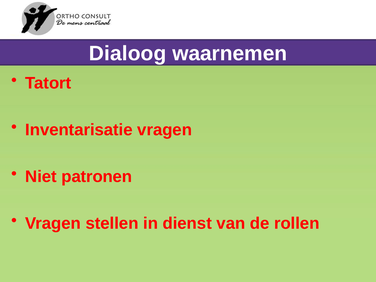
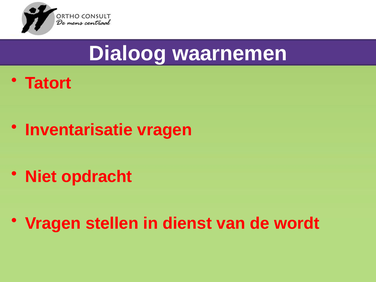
patronen: patronen -> opdracht (97, 177)
rollen: rollen -> wordt (297, 223)
